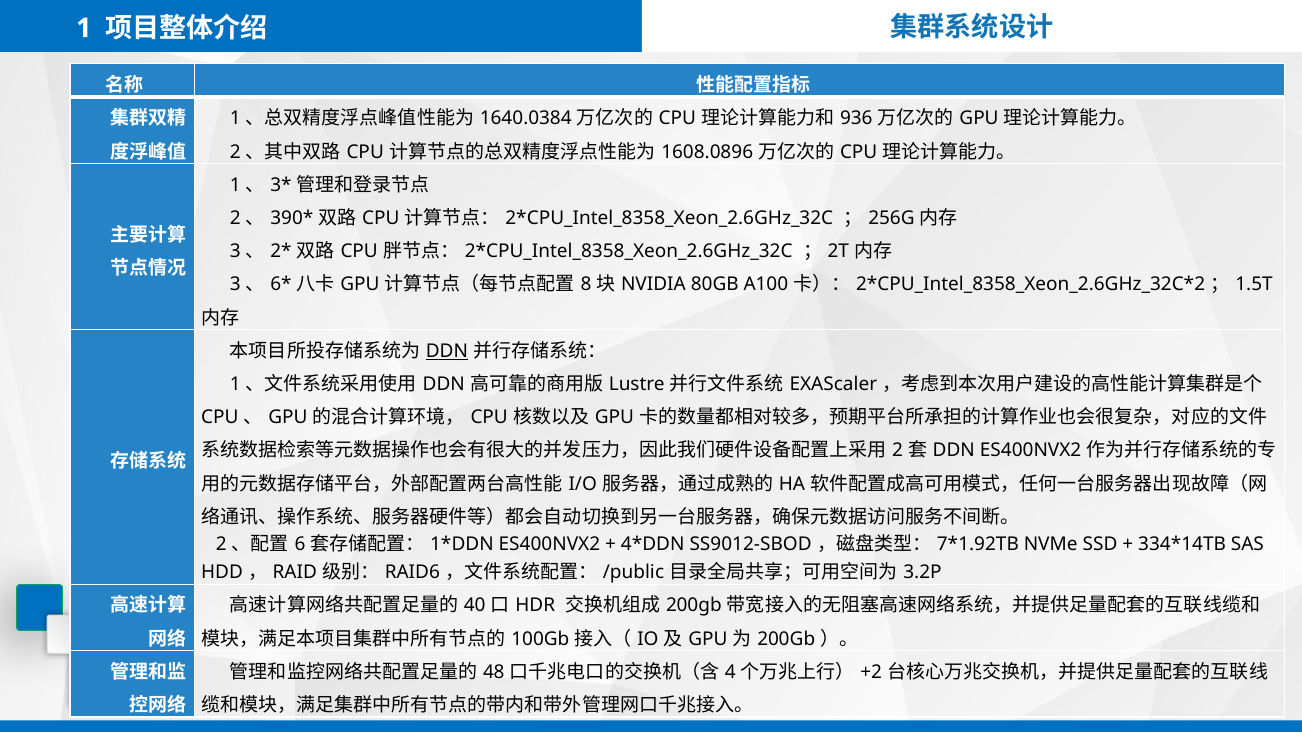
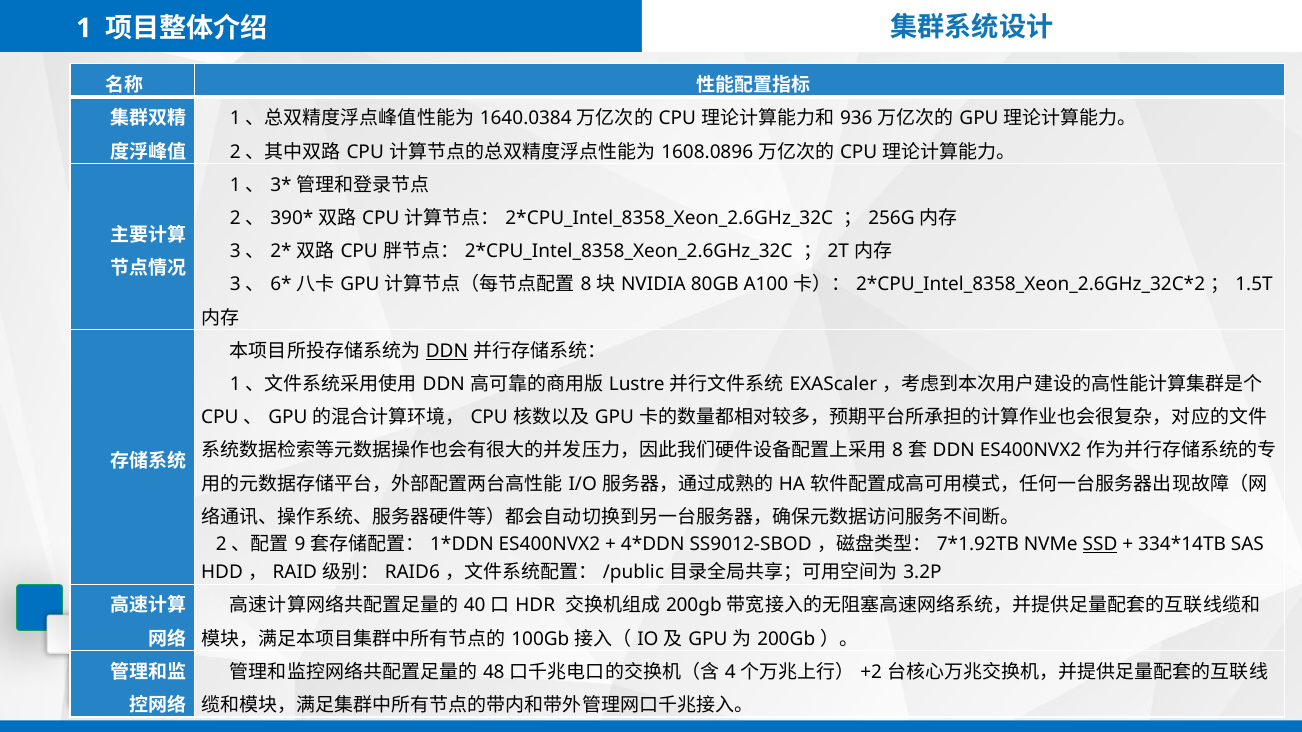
2: 2 -> 8 (898, 451)
6: 6 -> 9 (300, 545)
SSD underline: none -> present (1100, 545)
